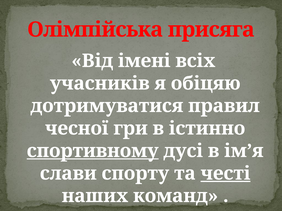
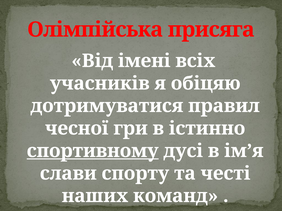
честі underline: present -> none (226, 174)
